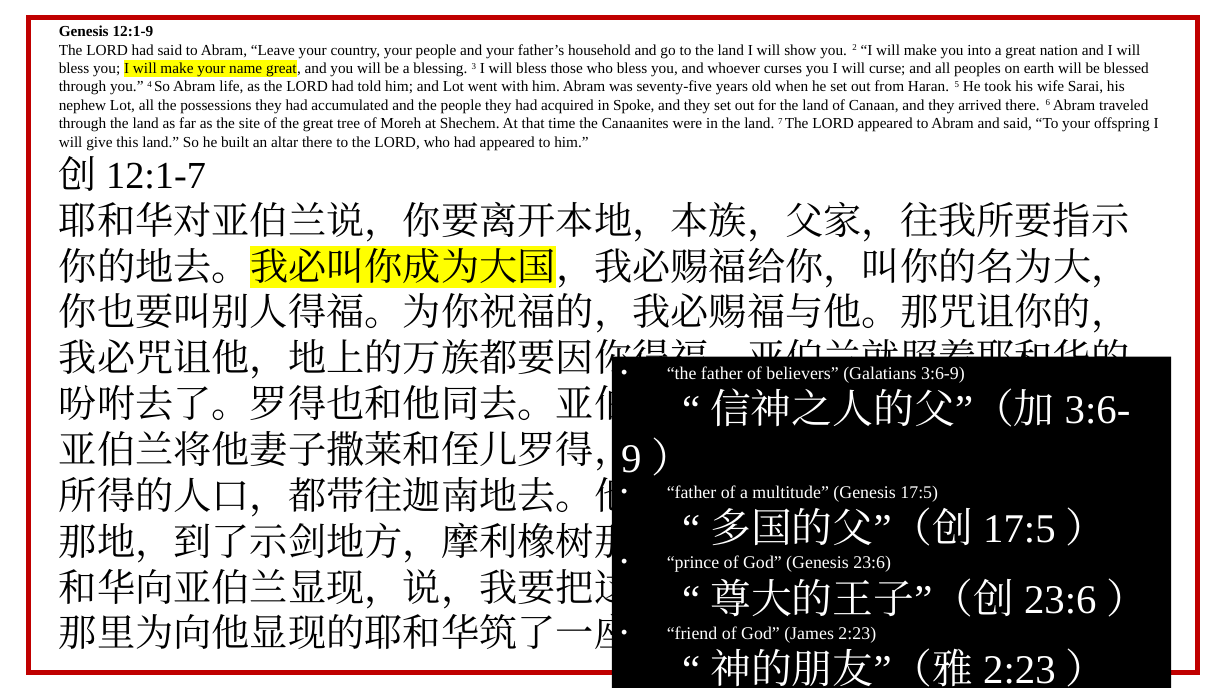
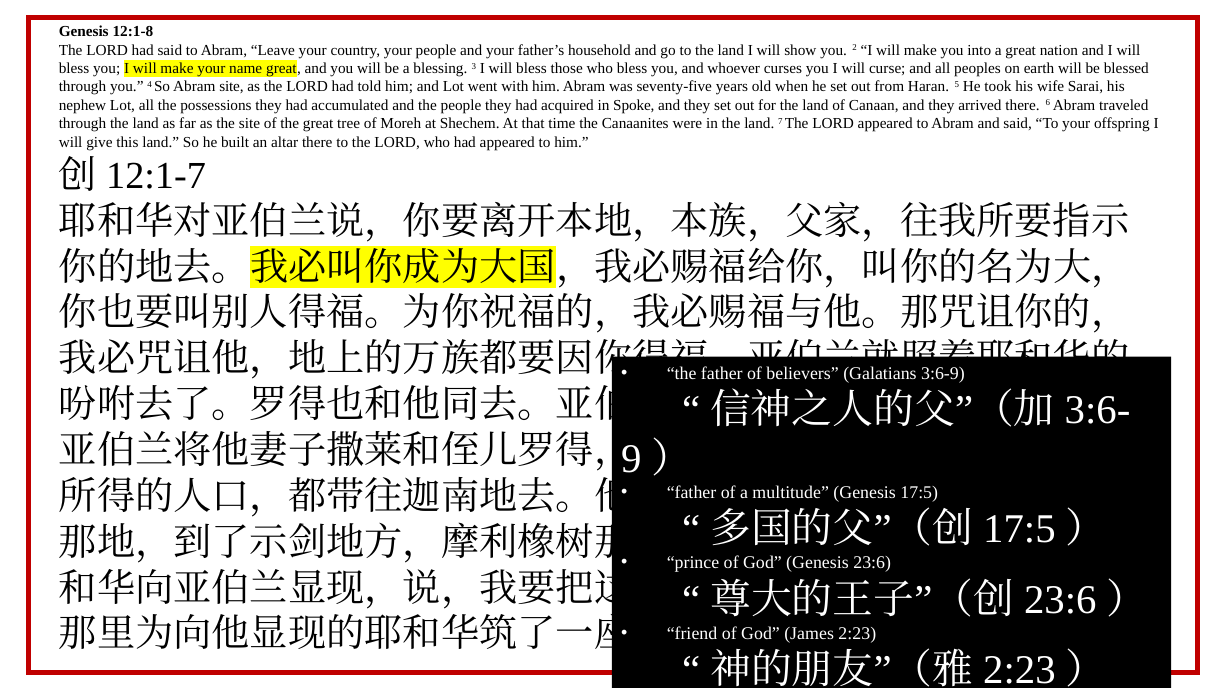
12:1-9: 12:1-9 -> 12:1-8 (133, 32)
Abram life: life -> site (231, 87)
